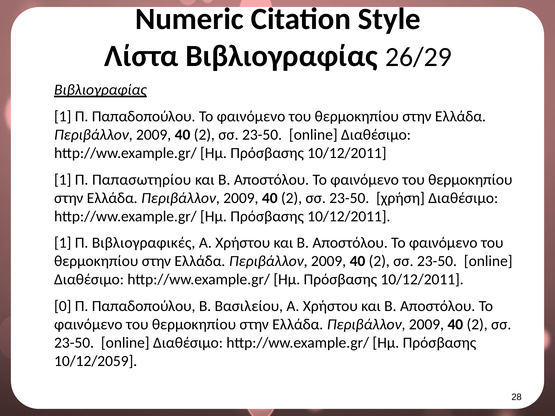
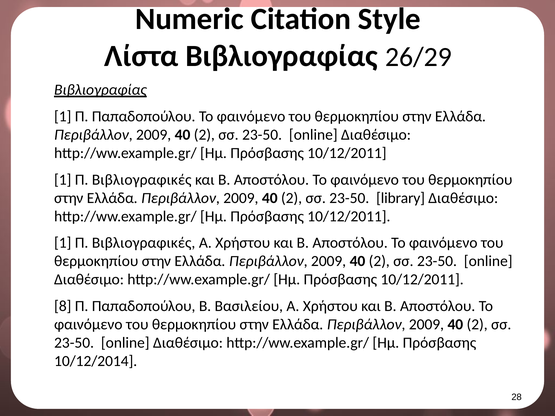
Παπασωτηρίου: Παπασωτηρίου -> Βιβλιογραφικές (142, 180)
χρήση: χρήση -> library (401, 198)
0: 0 -> 8 (63, 306)
10/12/2059: 10/12/2059 -> 10/12/2014 (96, 361)
